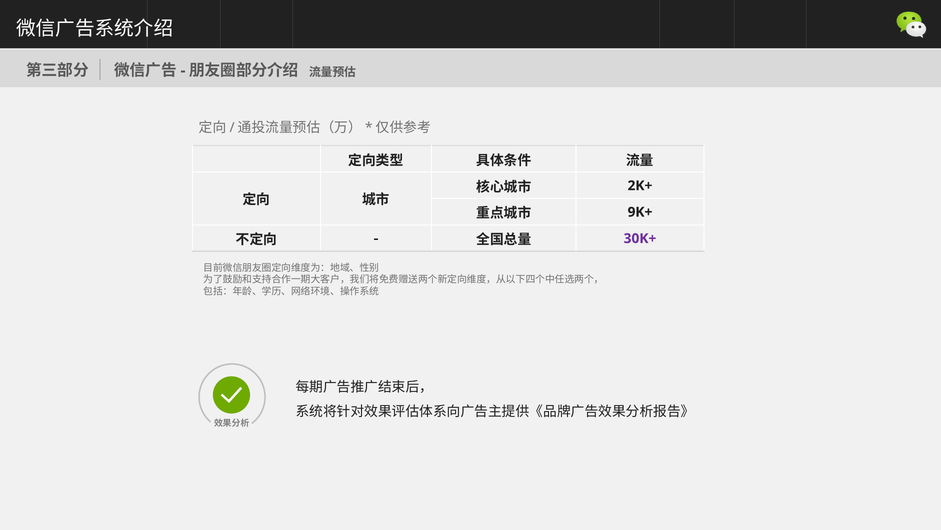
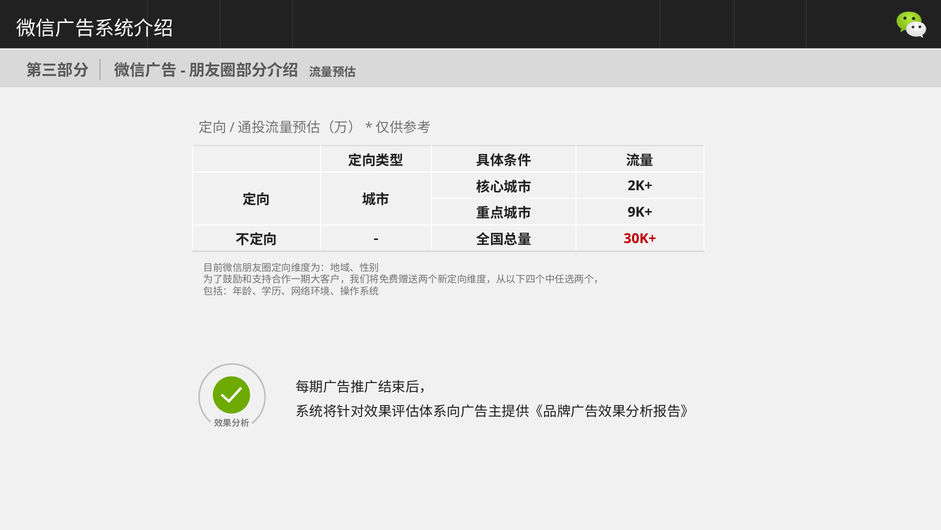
30K+ colour: purple -> red (640, 238)
